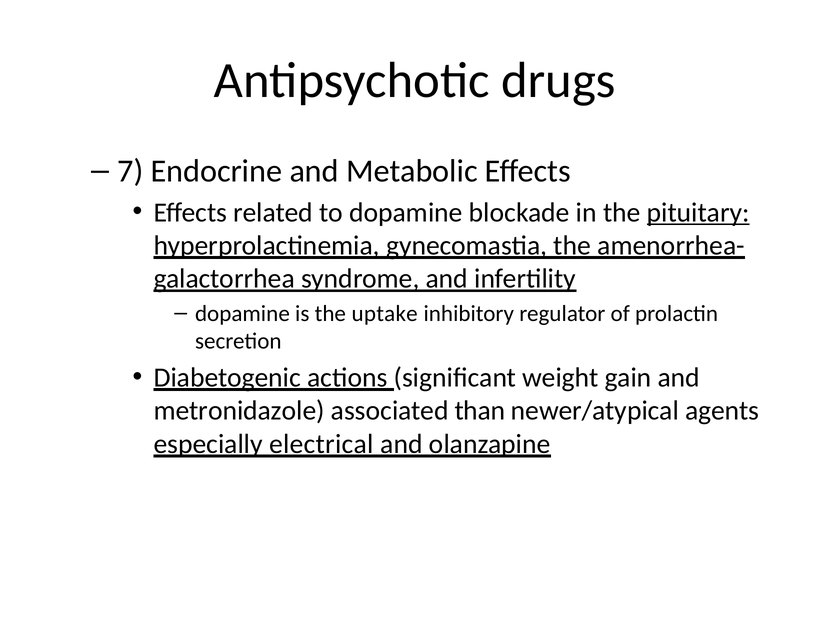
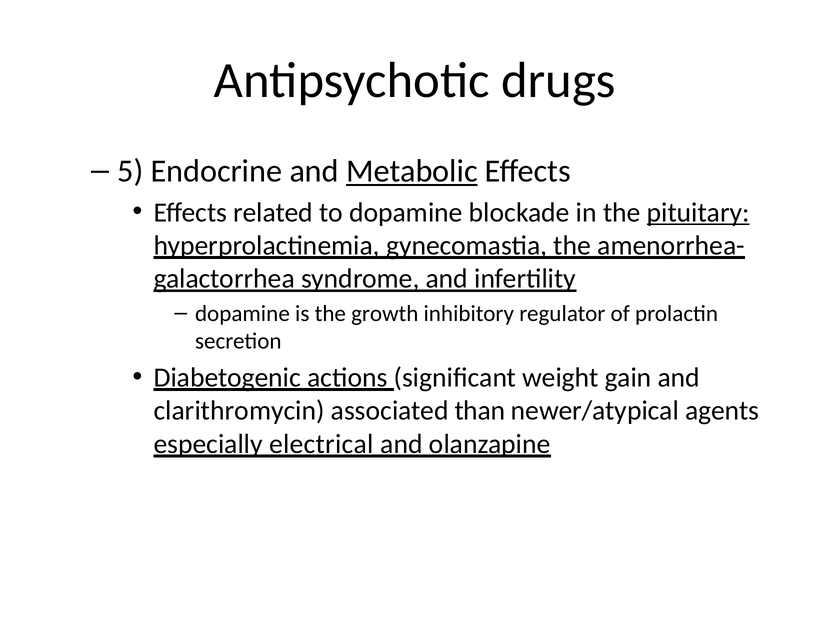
7: 7 -> 5 (130, 171)
Metabolic underline: none -> present (412, 171)
uptake: uptake -> growth (385, 313)
metronidazole: metronidazole -> clarithromycin (239, 411)
